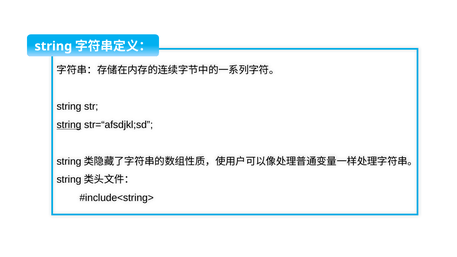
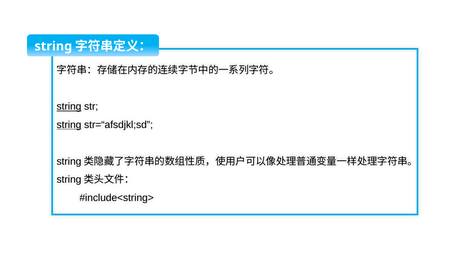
string underline: none -> present (69, 107)
